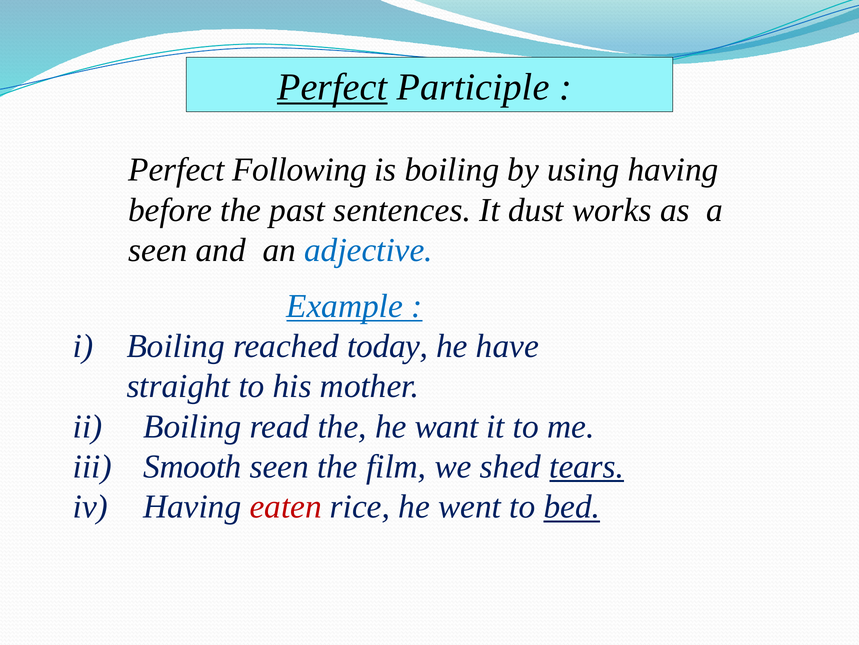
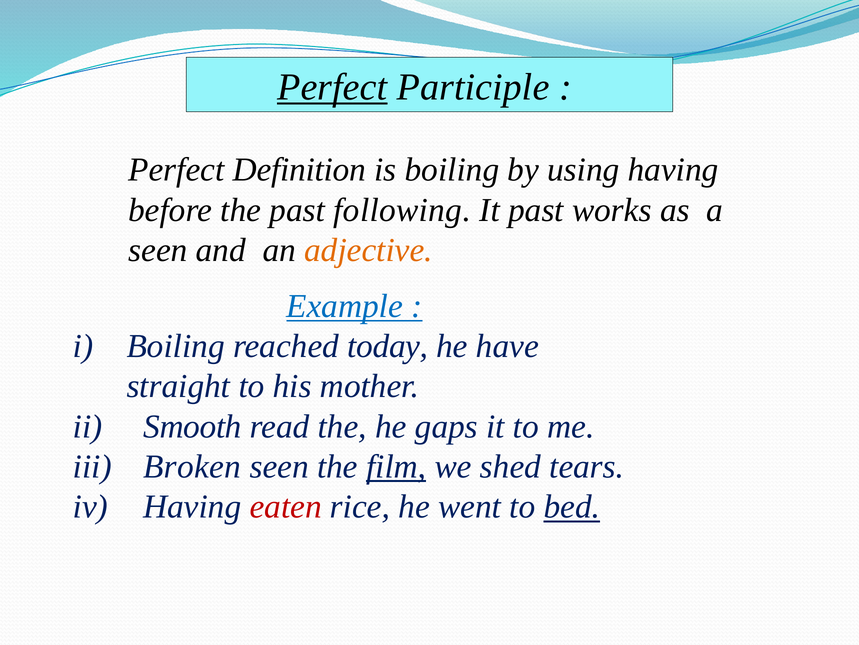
Following: Following -> Definition (299, 170)
sentences: sentences -> following (402, 210)
It dust: dust -> past (536, 210)
adjective colour: blue -> orange (368, 250)
Boiling: Boiling -> Smooth (192, 426)
want: want -> gaps (446, 426)
Smooth: Smooth -> Broken (192, 466)
film underline: none -> present (396, 466)
tears underline: present -> none (587, 466)
